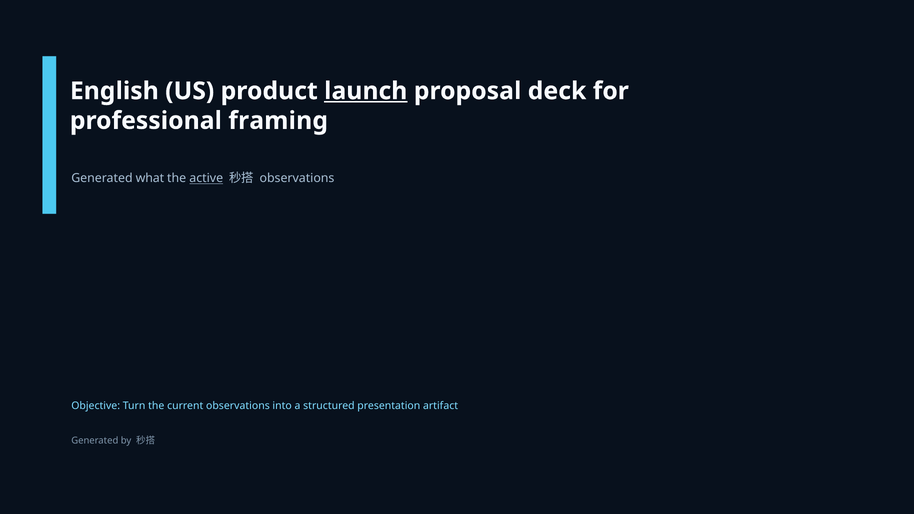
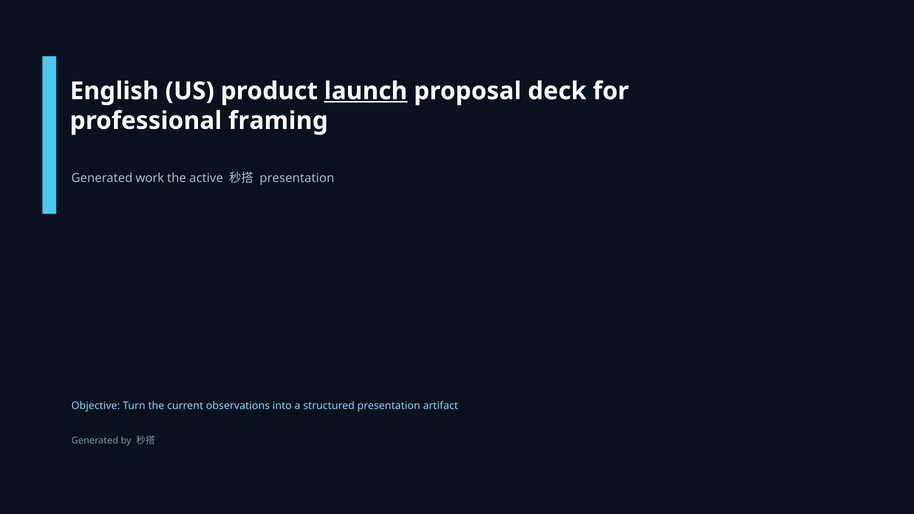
what: what -> work (150, 178)
active underline: present -> none (206, 178)
observations: observations -> presentation (297, 178)
